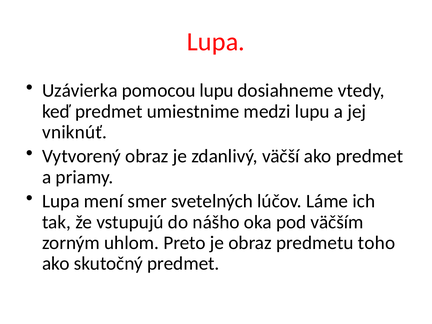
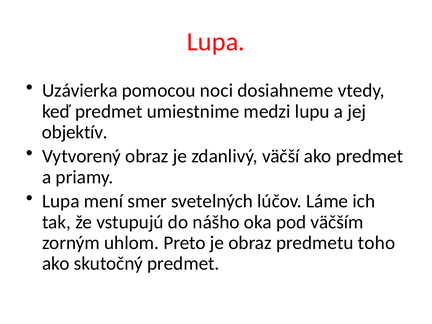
pomocou lupu: lupu -> noci (217, 91)
vniknúť: vniknúť -> objektív (75, 132)
